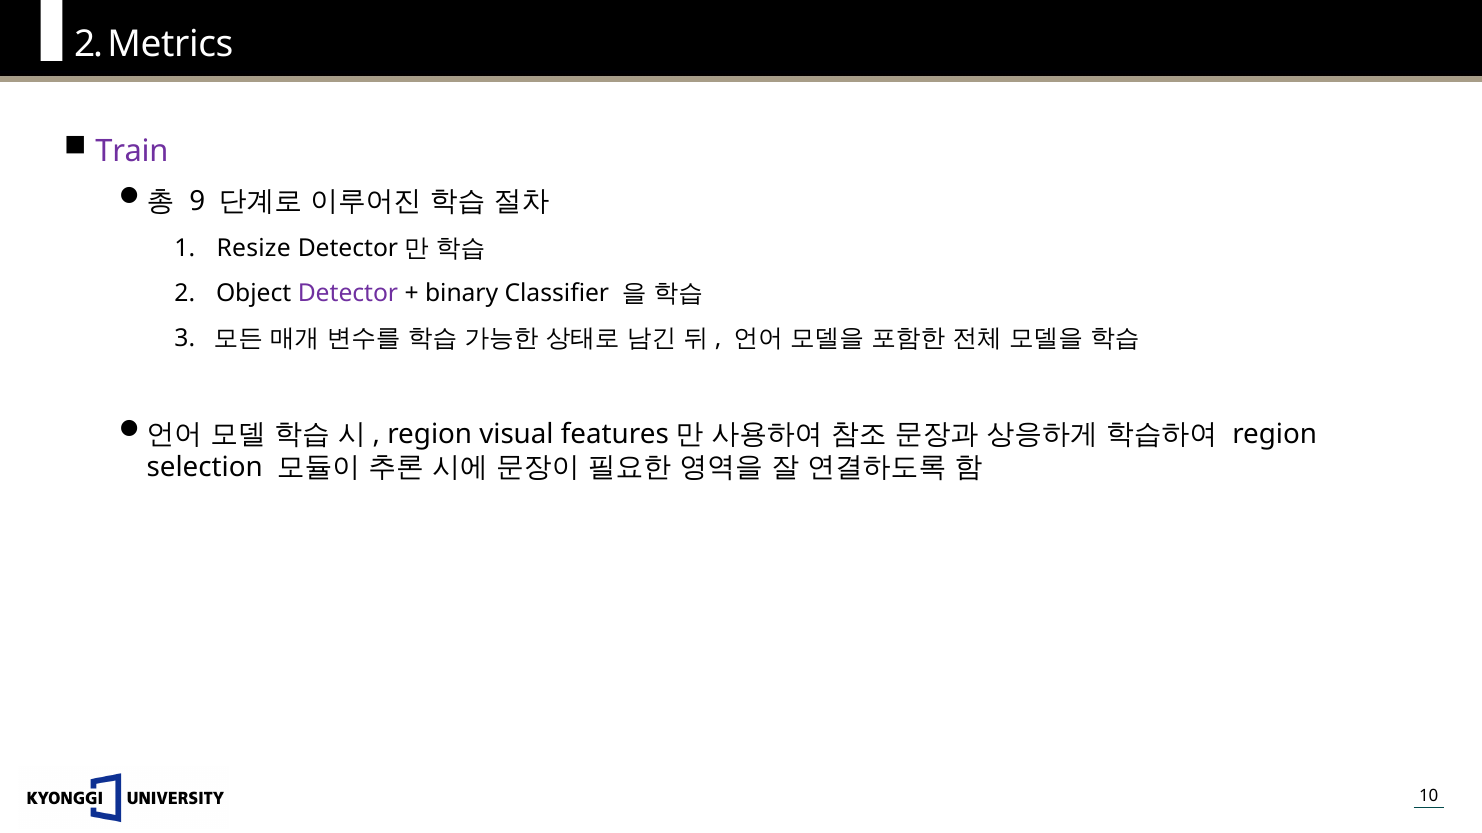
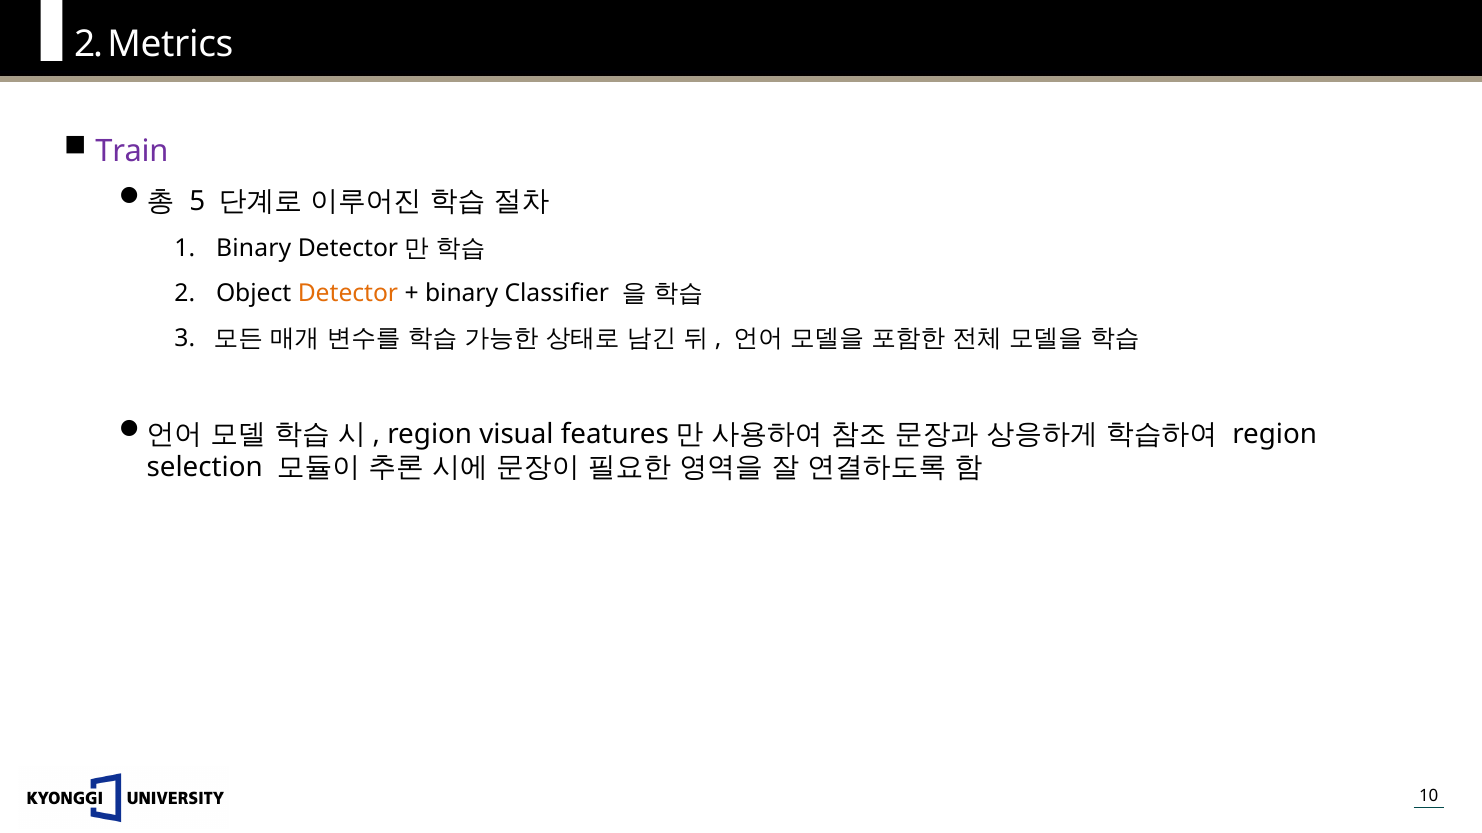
9: 9 -> 5 (197, 201)
Resize: Resize -> Binary (254, 248)
Detector colour: purple -> orange (348, 293)
